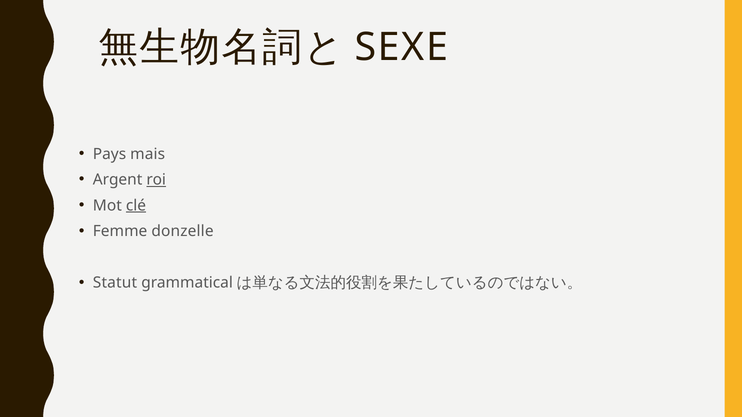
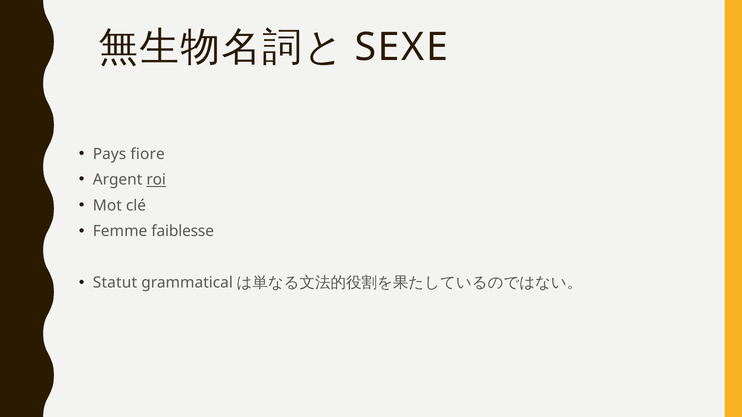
mais: mais -> fiore (148, 154)
clé underline: present -> none (136, 206)
donzelle: donzelle -> faiblesse (183, 231)
